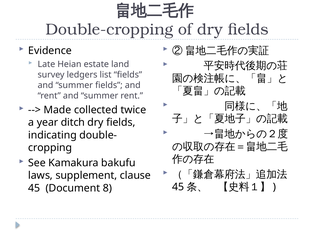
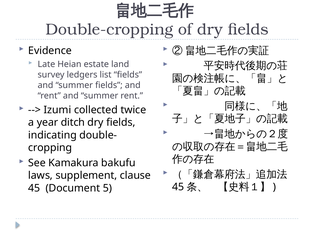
Made: Made -> Izumi (57, 110)
8: 8 -> 5 (107, 188)
